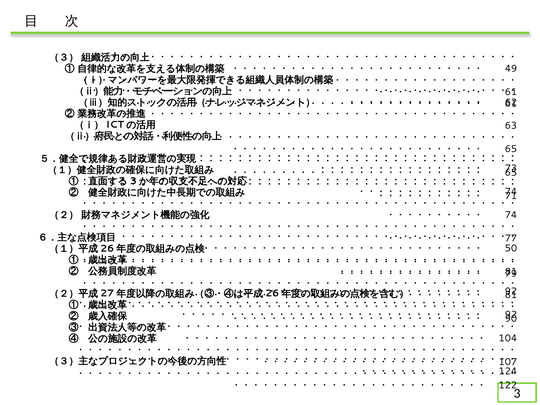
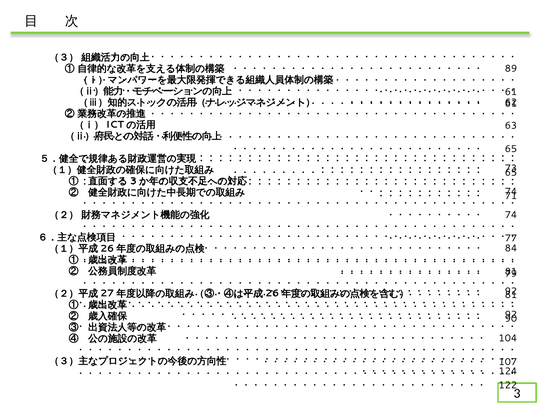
49: 49 -> 89 (511, 69)
50: 50 -> 84 (511, 248)
